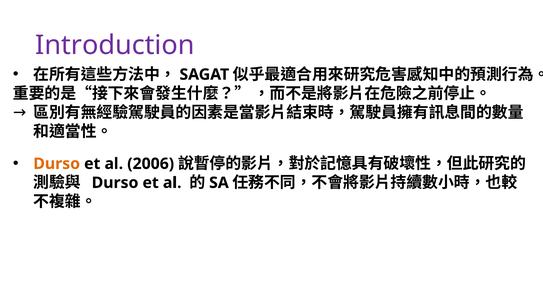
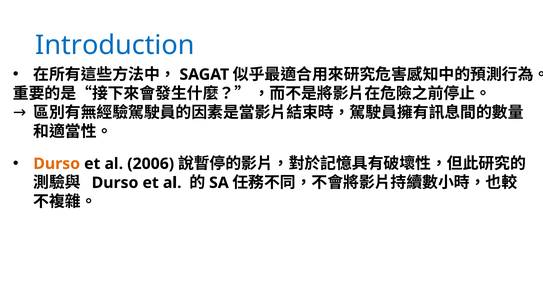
Introduction colour: purple -> blue (115, 45)
